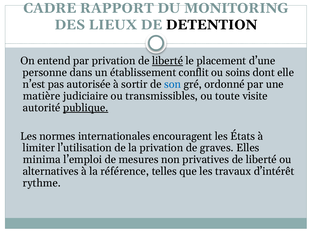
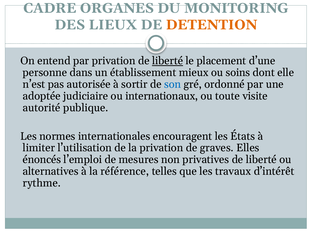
RAPPORT: RAPPORT -> ORGANES (117, 8)
DETENTION colour: black -> orange (212, 25)
conflit: conflit -> mieux (194, 73)
matière: matière -> adoptée (42, 96)
transmissibles: transmissibles -> internationaux (162, 96)
publique underline: present -> none (86, 108)
minima: minima -> énoncés (42, 160)
